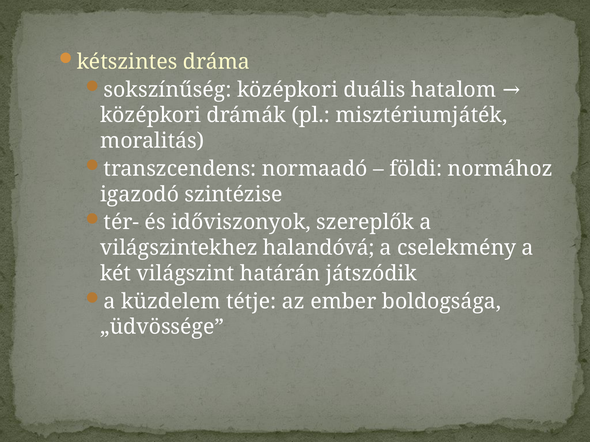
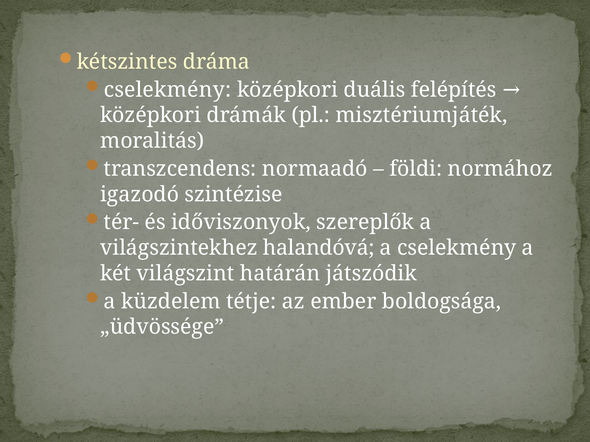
sokszínűség: sokszínűség -> cselekmény (167, 90)
hatalom: hatalom -> felépítés (454, 90)
